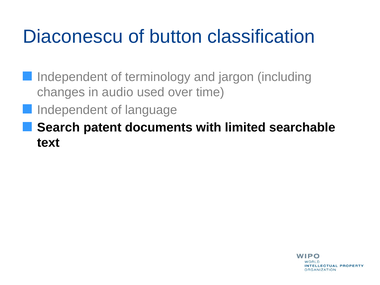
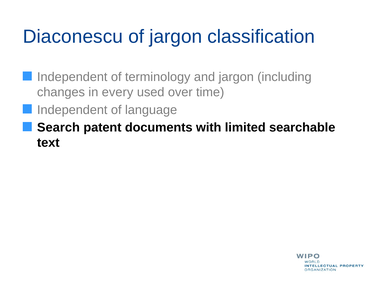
of button: button -> jargon (176, 36)
audio: audio -> every (118, 92)
